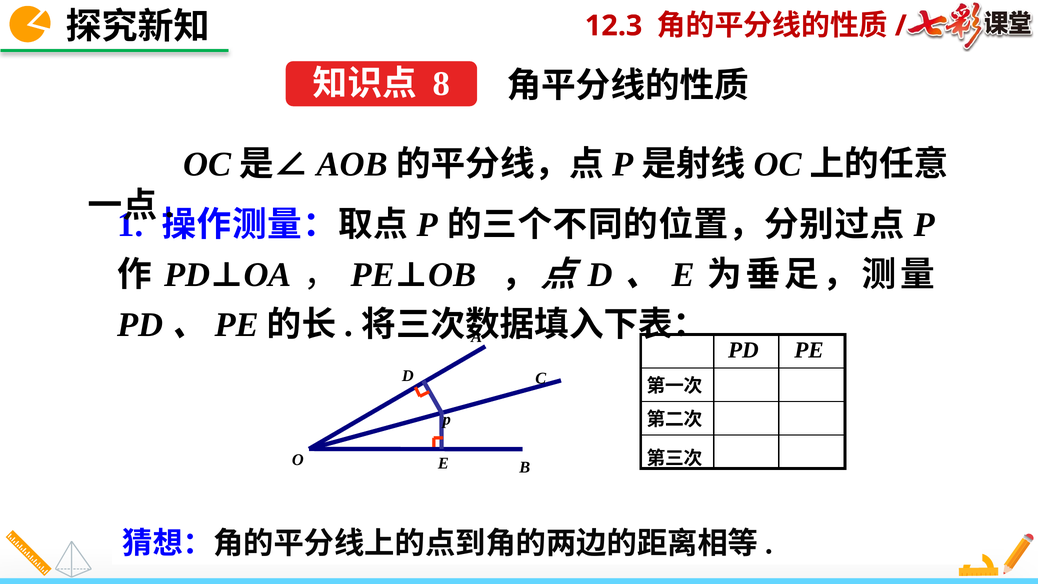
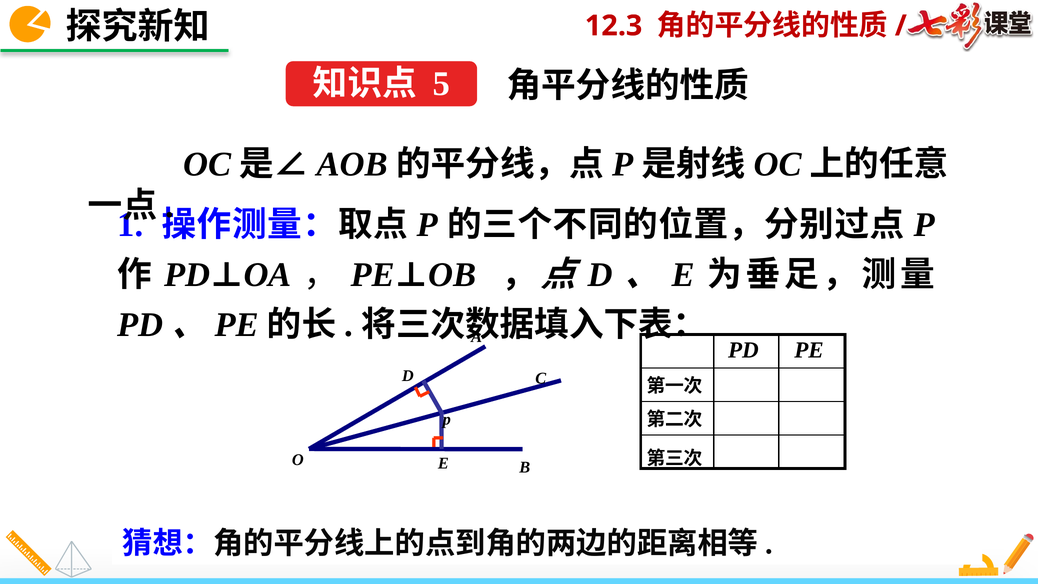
8: 8 -> 5 (441, 84)
